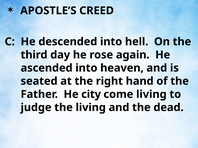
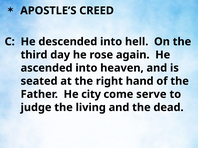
come living: living -> serve (151, 95)
